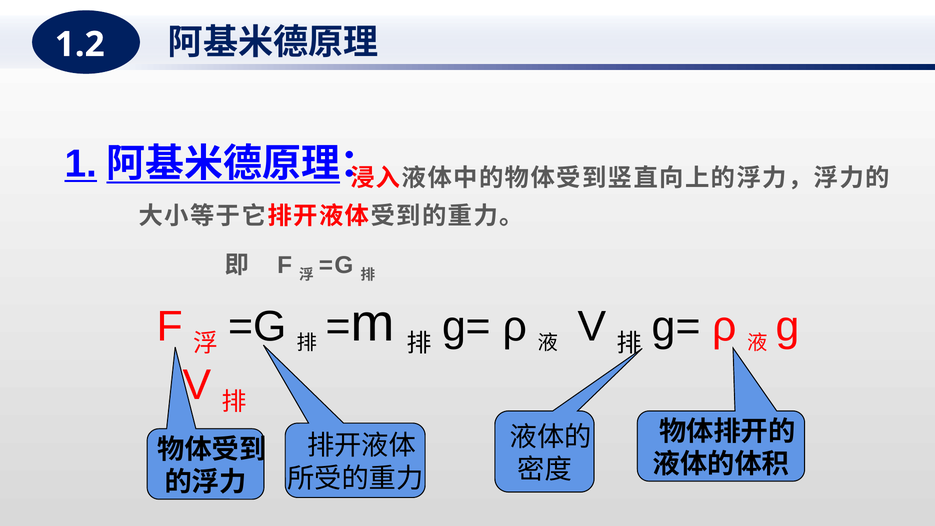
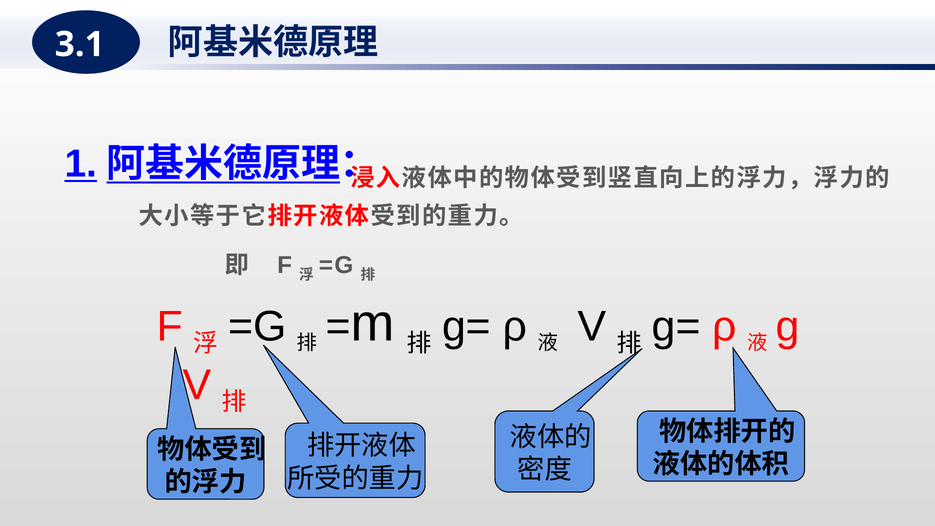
1.2: 1.2 -> 3.1 (80, 44)
